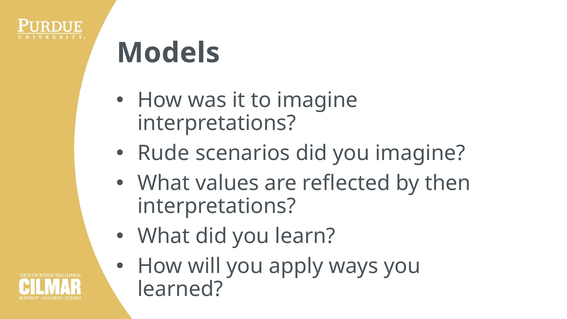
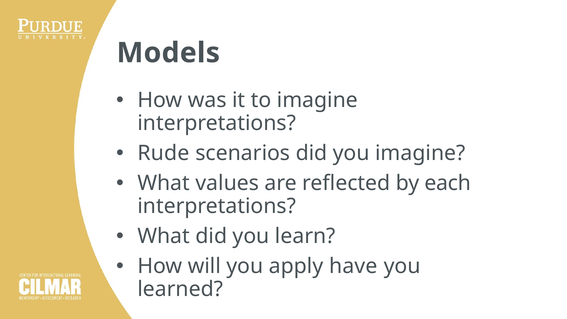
then: then -> each (448, 183)
ways: ways -> have (353, 266)
